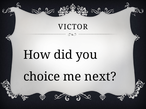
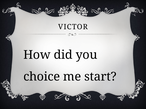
next: next -> start (100, 77)
